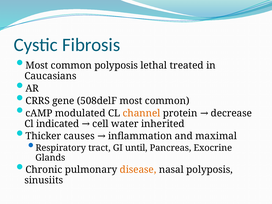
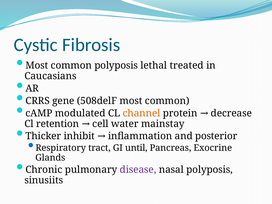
indicated: indicated -> retention (58, 124)
inherited: inherited -> mainstay (163, 124)
causes: causes -> inhibit (79, 136)
maximal: maximal -> posterior (216, 136)
disease colour: orange -> purple (138, 170)
